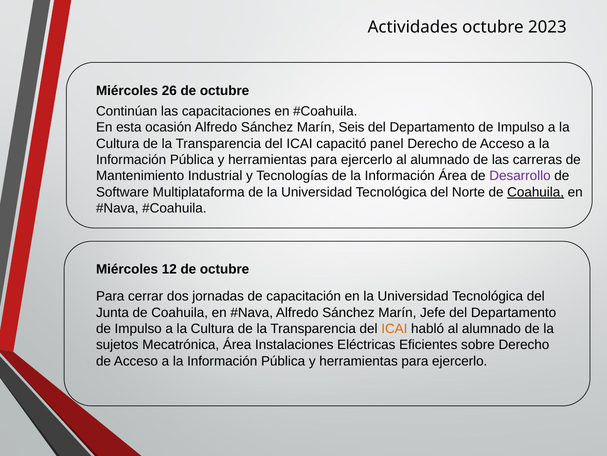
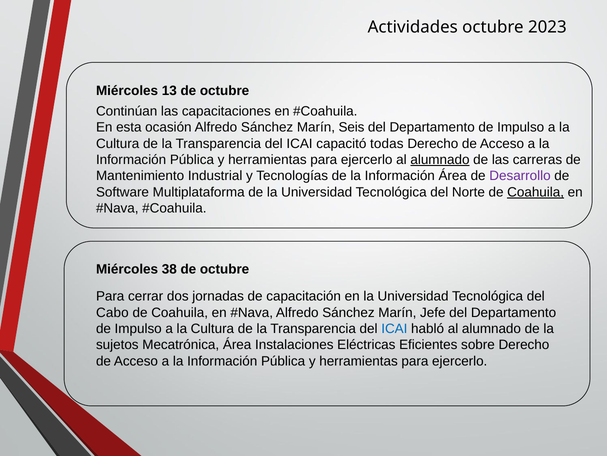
26: 26 -> 13 (169, 90)
panel: panel -> todas (387, 143)
alumnado underline: none -> present (440, 160)
12: 12 -> 38 (169, 269)
Junta: Junta -> Cabo (112, 312)
ICAI colour: orange -> blue (394, 328)
